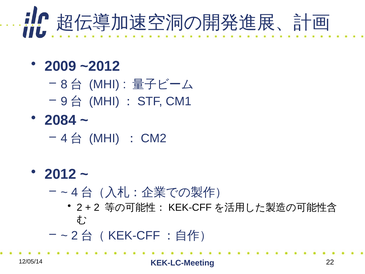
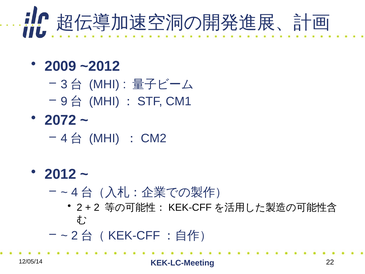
8: 8 -> 3 (64, 84)
2084: 2084 -> 2072 (60, 120)
